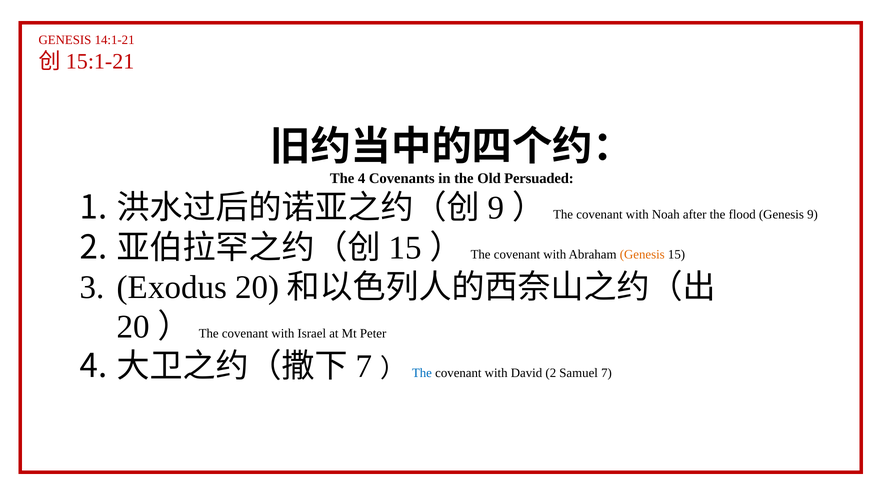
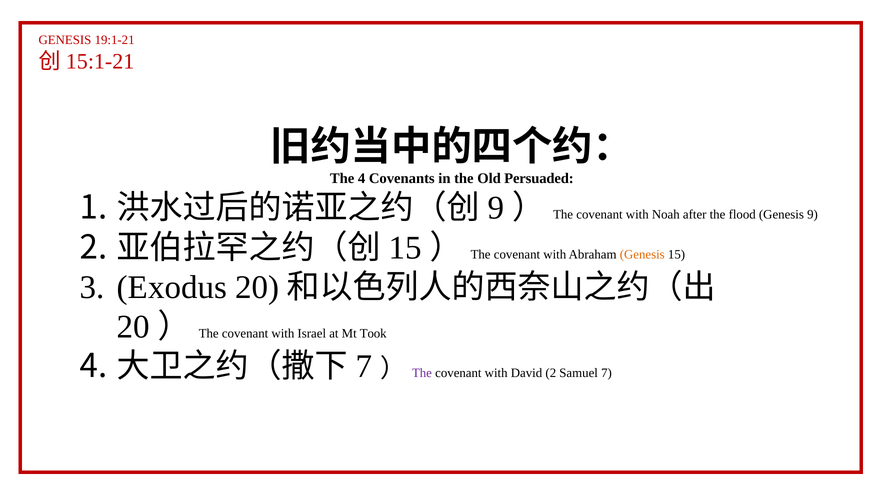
14:1-21: 14:1-21 -> 19:1-21 (115, 40)
Peter: Peter -> Took (373, 334)
The colour: blue -> purple (422, 373)
